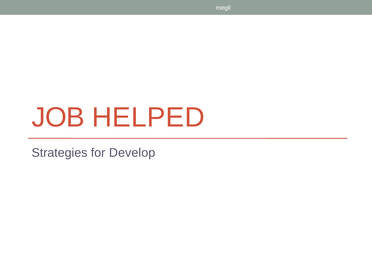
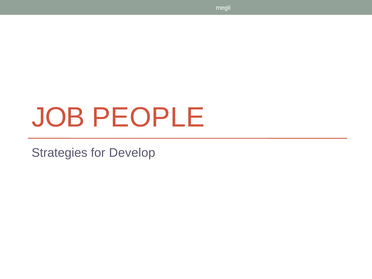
HELPED: HELPED -> PEOPLE (148, 118)
